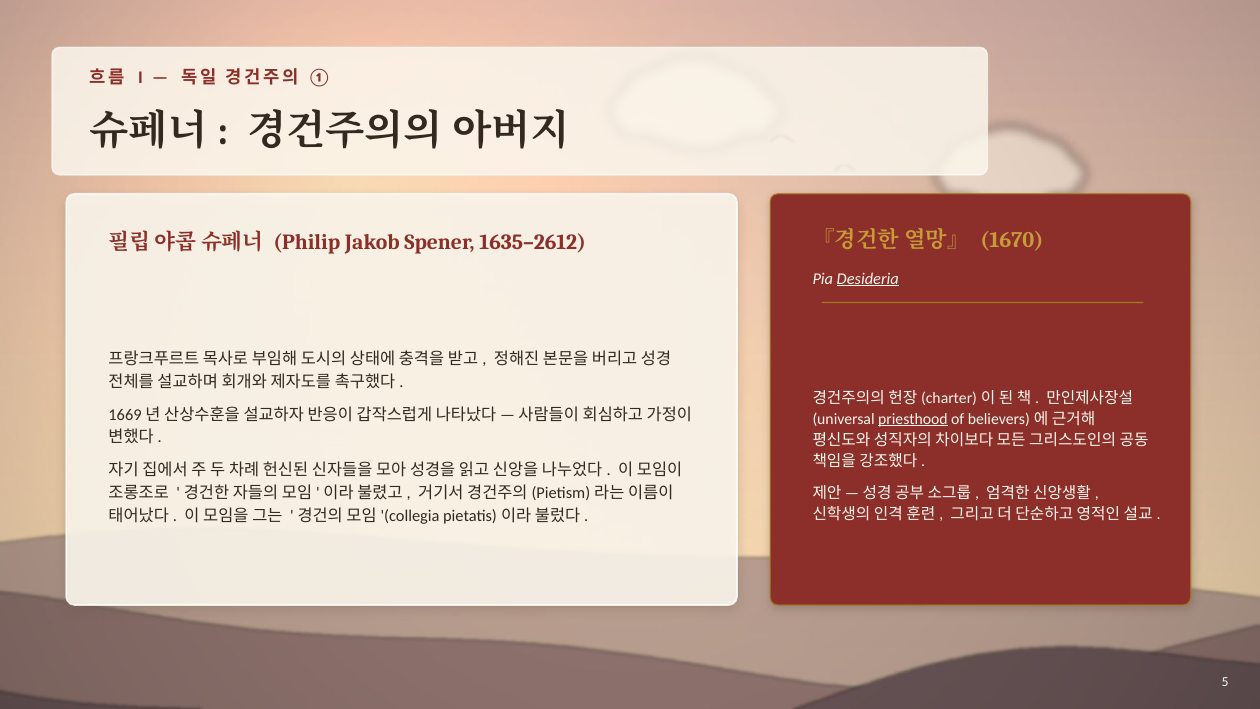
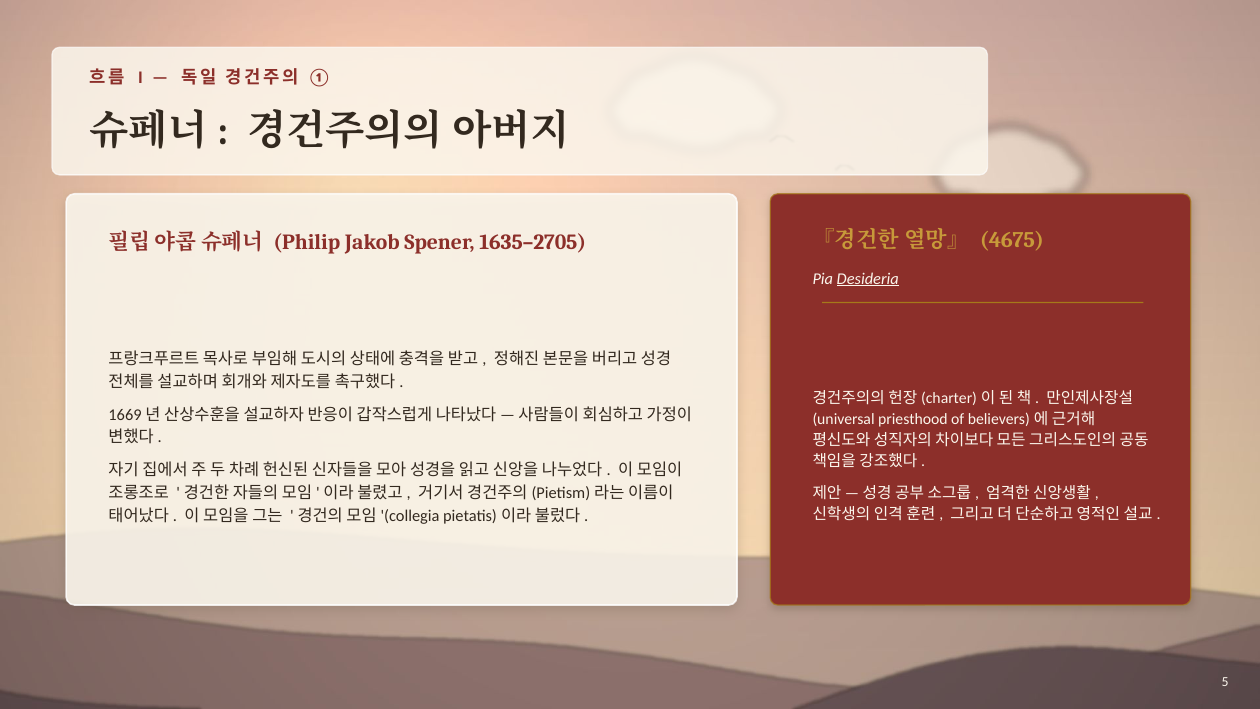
1670: 1670 -> 4675 (1012, 240)
1635–2612: 1635–2612 -> 1635–2705 (533, 242)
priesthood underline: present -> none (913, 419)
